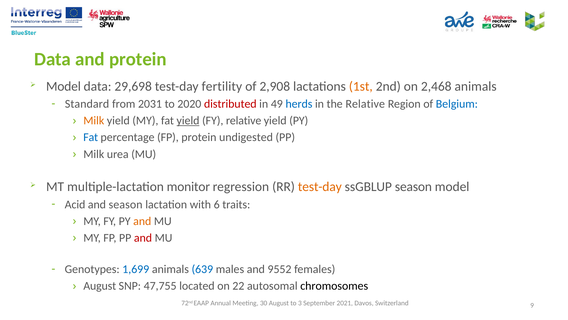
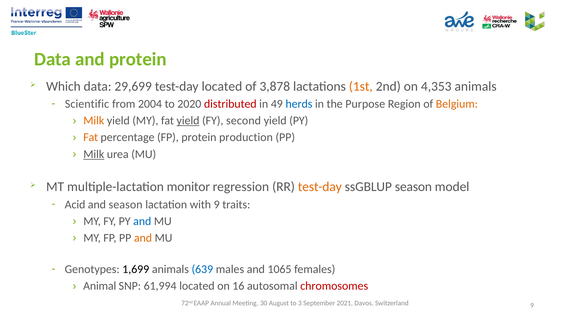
Model: Model -> Which (63, 86)
29,698: 29,698 -> 29,699 (133, 86)
test-day fertility: fertility -> located (222, 86)
2,908: 2,908 -> 3,878 (275, 86)
2,468: 2,468 -> 4,353 (436, 86)
Standard: Standard -> Scientific (87, 104)
2031: 2031 -> 2004 (150, 104)
the Relative: Relative -> Purpose (365, 104)
Belgium colour: blue -> orange (457, 104)
FY relative: relative -> second (244, 120)
Fat colour: blue -> orange (91, 137)
undigested: undigested -> production (246, 137)
Milk underline: none -> present (94, 154)
with 6: 6 -> 9 (217, 204)
and colour: orange -> blue (142, 221)
and colour: red -> orange (143, 238)
1,699 colour: blue -> black (136, 269)
9552: 9552 -> 1065 (279, 269)
August: August -> Animal (100, 286)
47,755: 47,755 -> 61,994 (160, 286)
22: 22 -> 16 (238, 286)
chromosomes colour: black -> red (334, 286)
